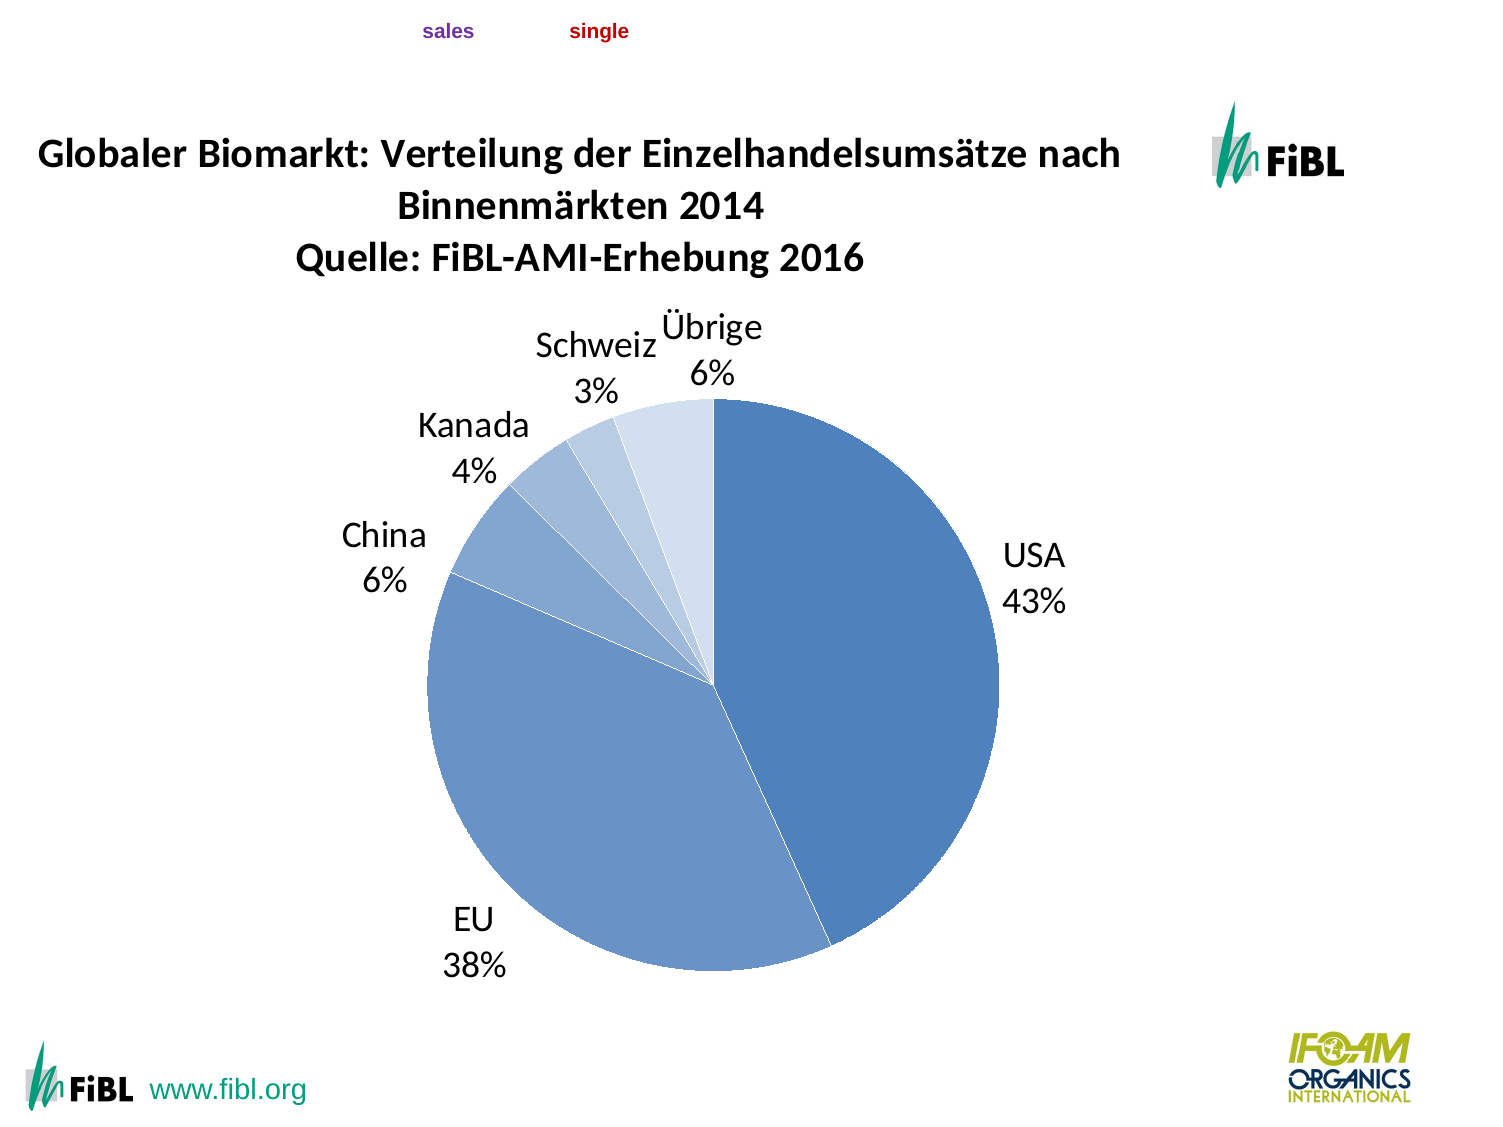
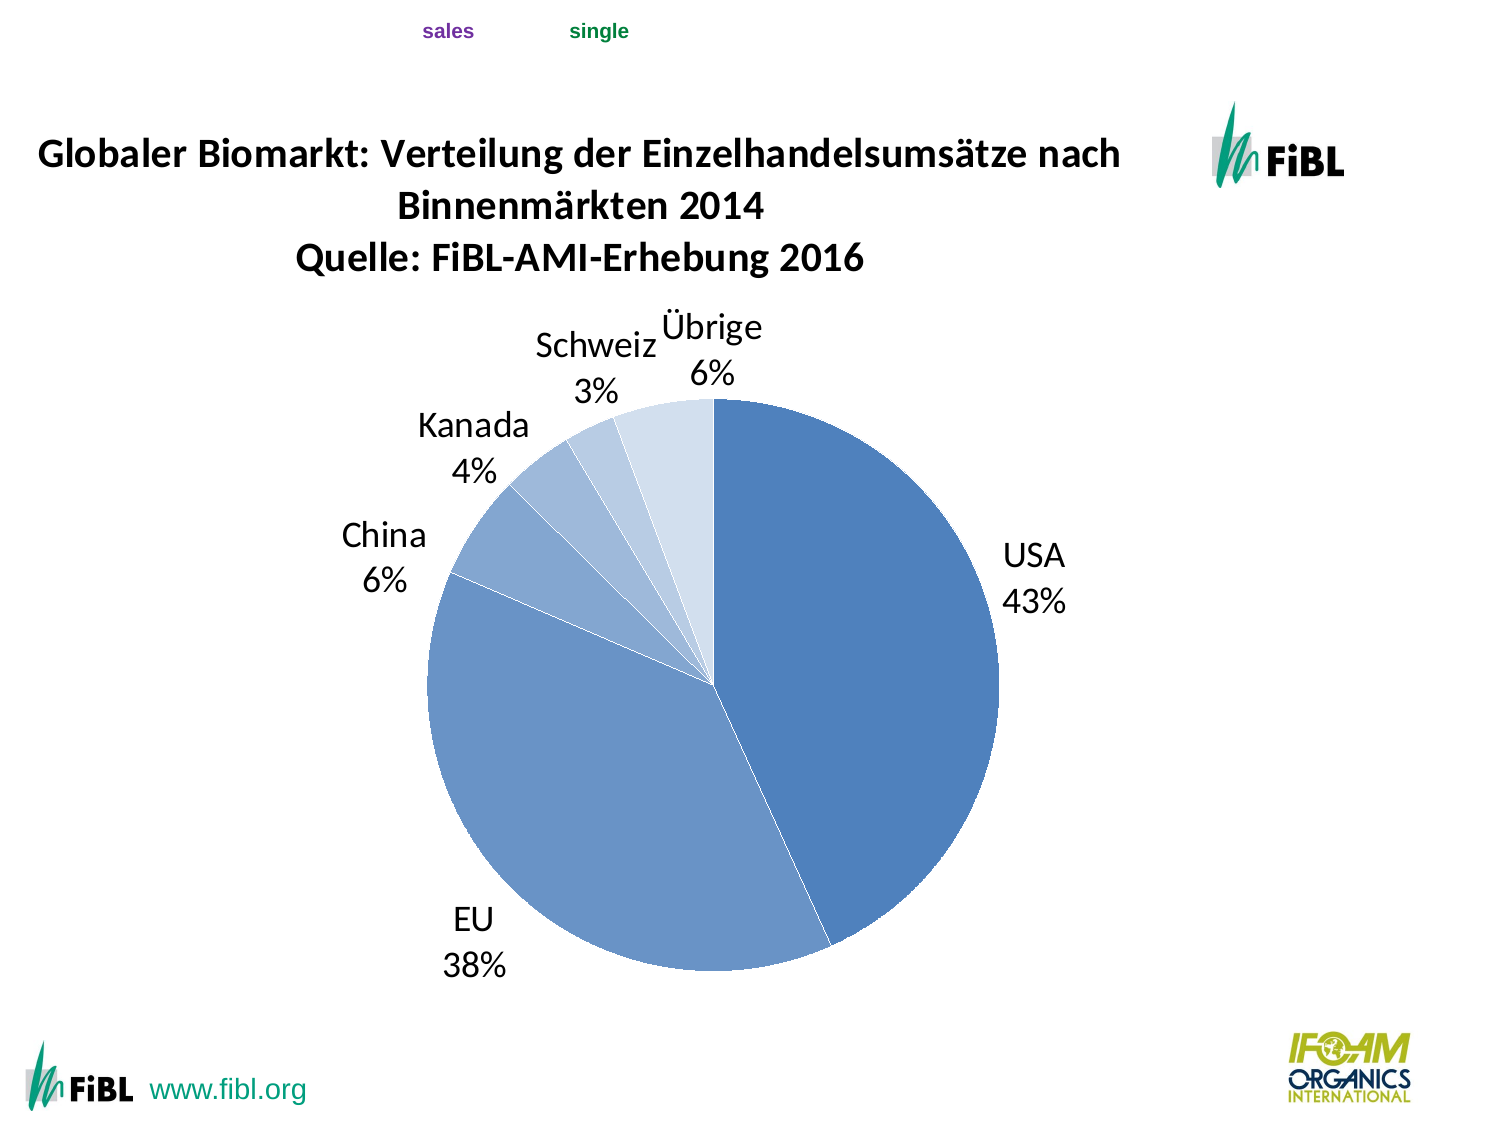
single colour: red -> green (599, 32)
